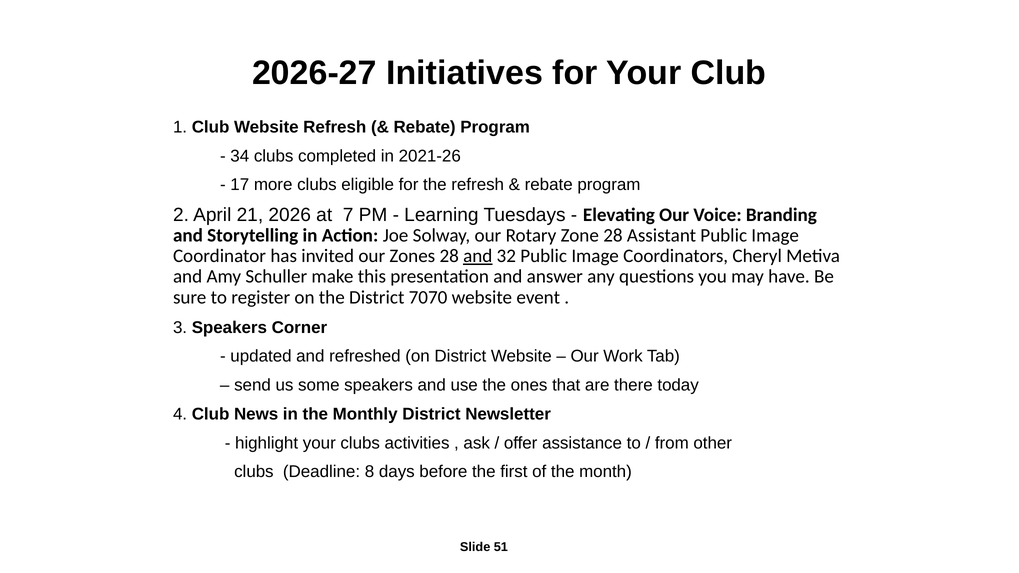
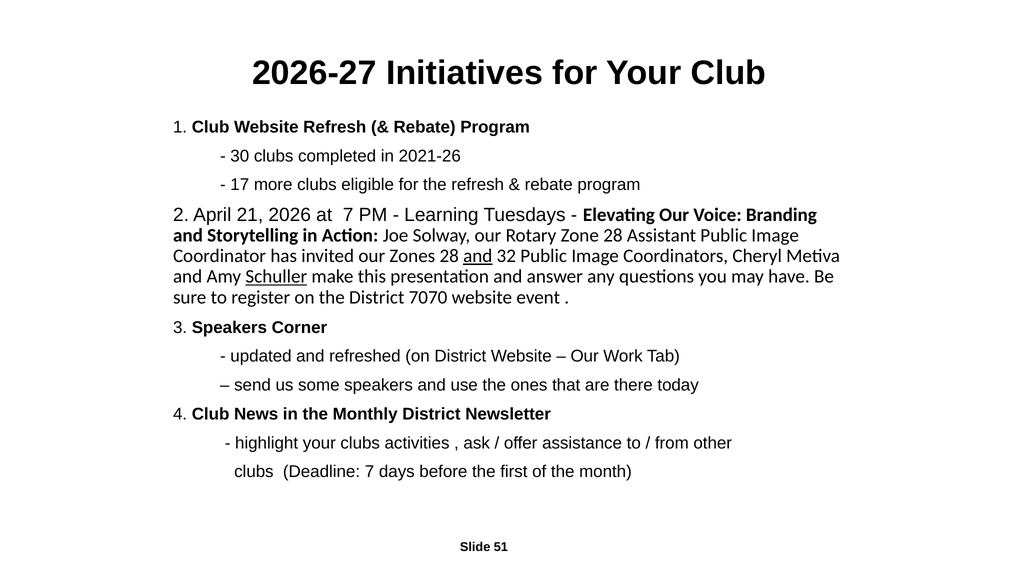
34: 34 -> 30 (240, 156)
Schuller underline: none -> present (276, 277)
Deadline 8: 8 -> 7 (370, 472)
